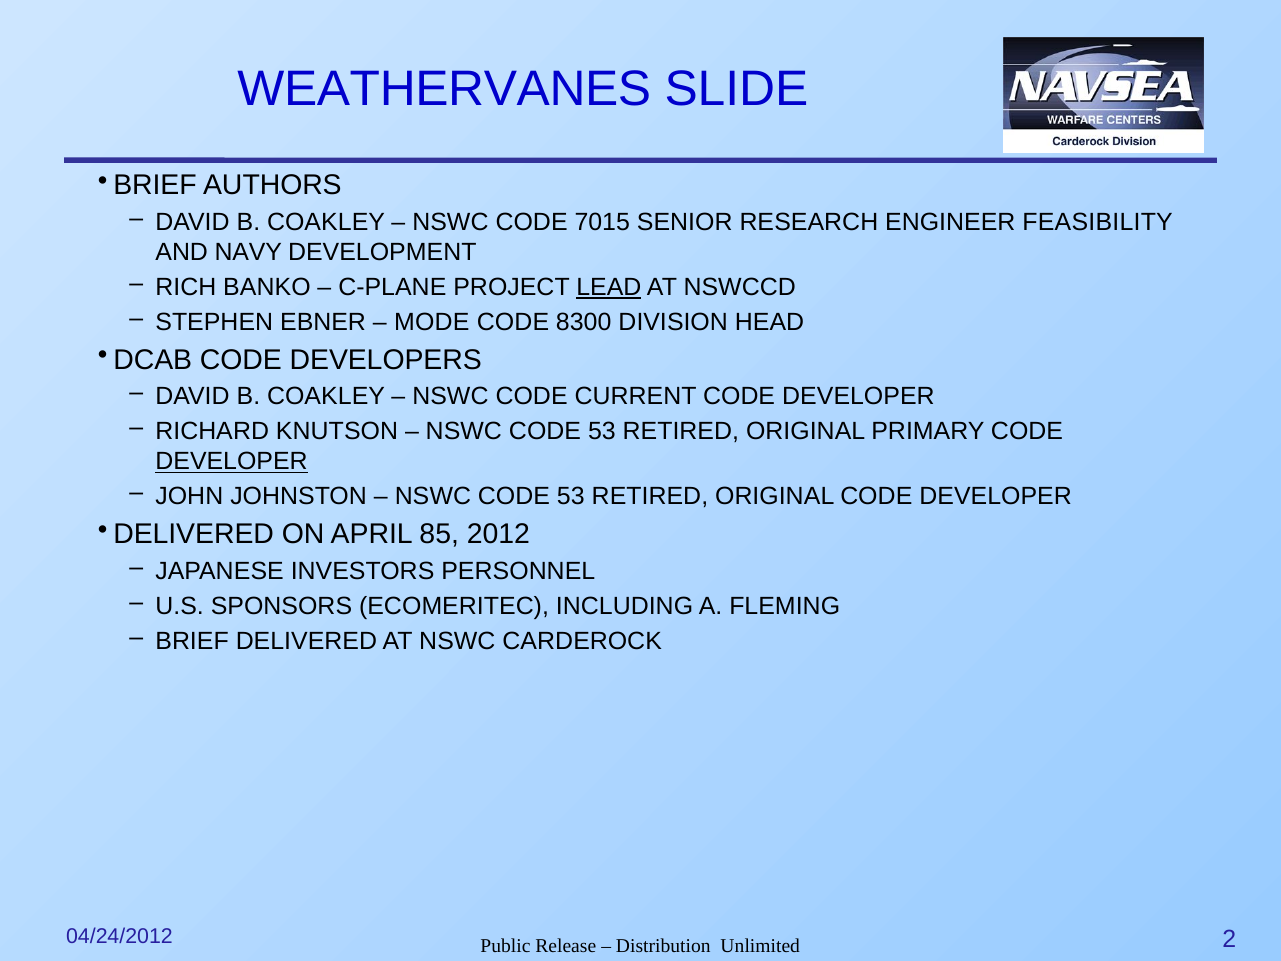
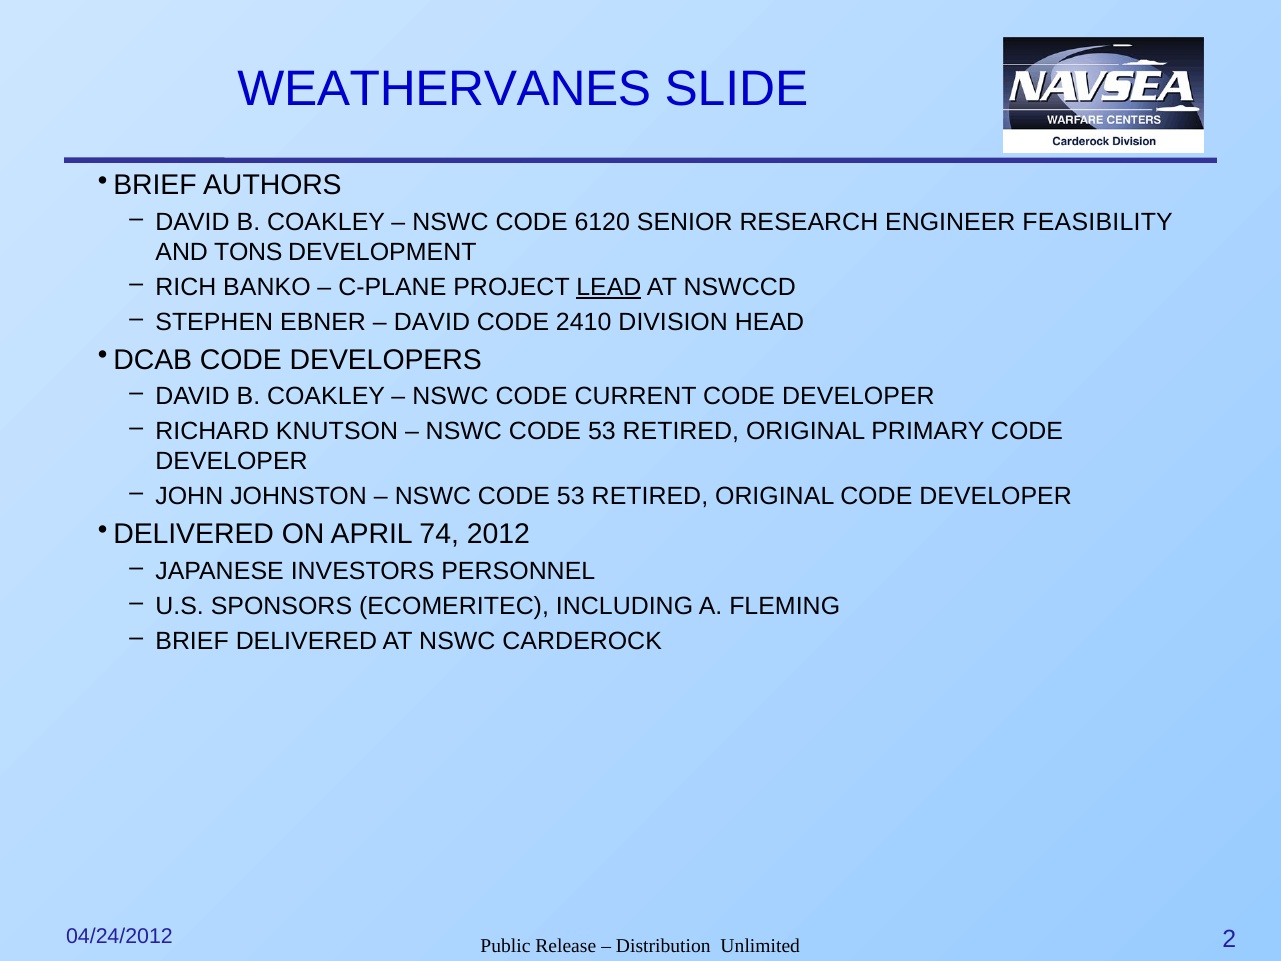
7015: 7015 -> 6120 (602, 222)
NAVY: NAVY -> TONS (248, 252)
MODE: MODE -> DAVID (432, 322)
8300: 8300 -> 2410 (584, 322)
DEVELOPER underline: present -> none (232, 461)
85: 85 -> 74 (439, 534)
